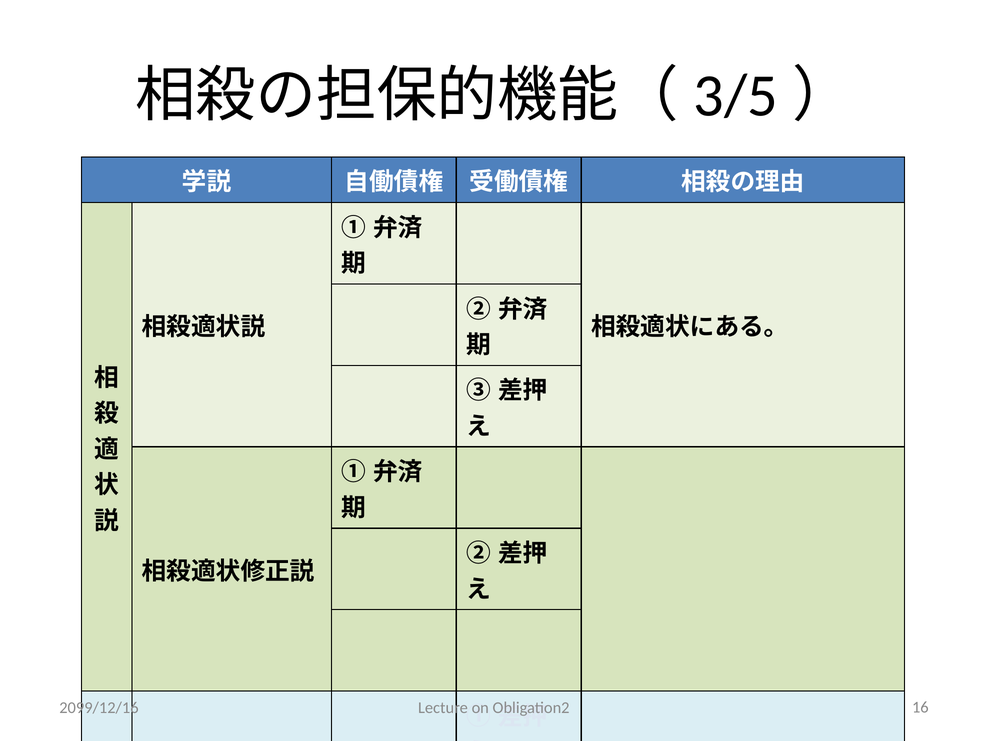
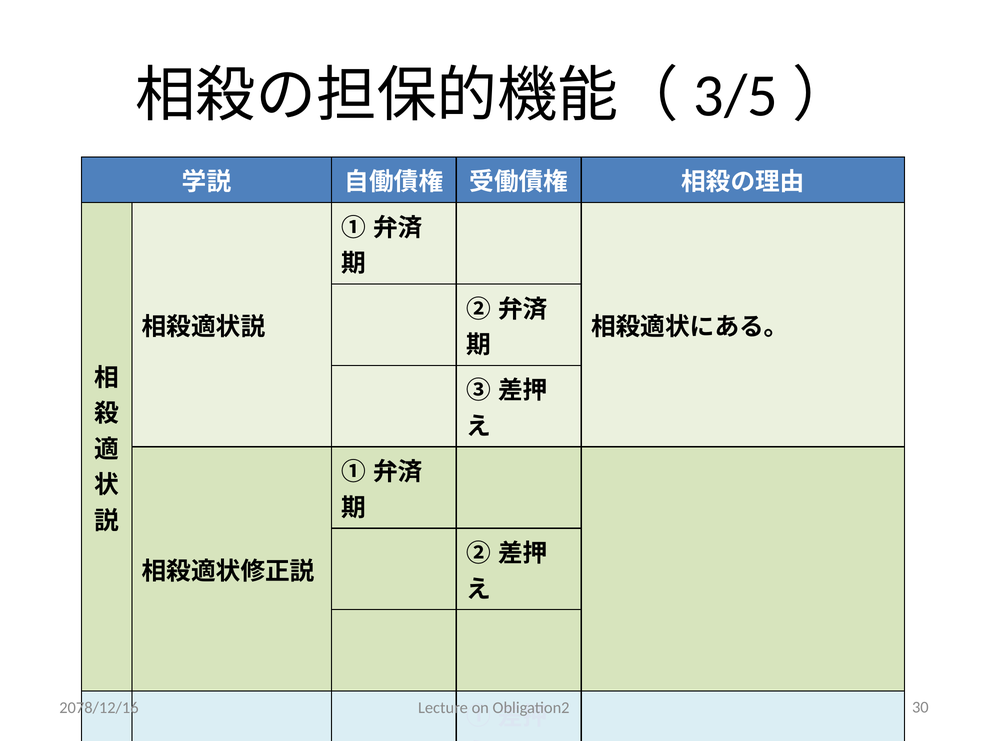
2099/12/16: 2099/12/16 -> 2078/12/16 (99, 708)
16: 16 -> 30 (920, 707)
